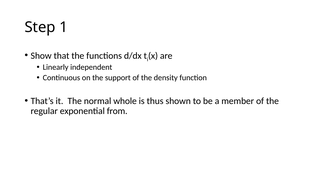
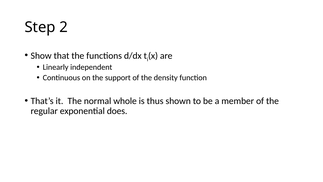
1: 1 -> 2 (64, 27)
from: from -> does (117, 111)
